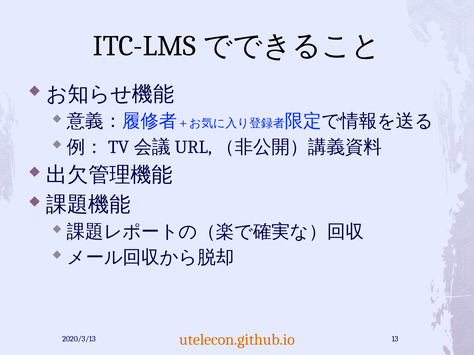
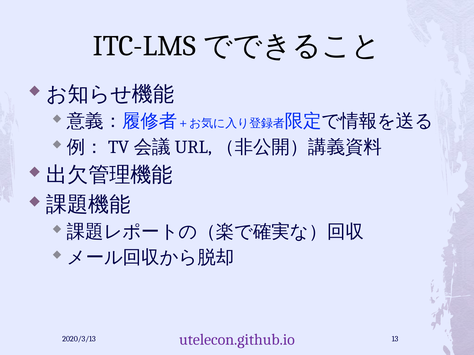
utelecon.github.io colour: orange -> purple (237, 340)
